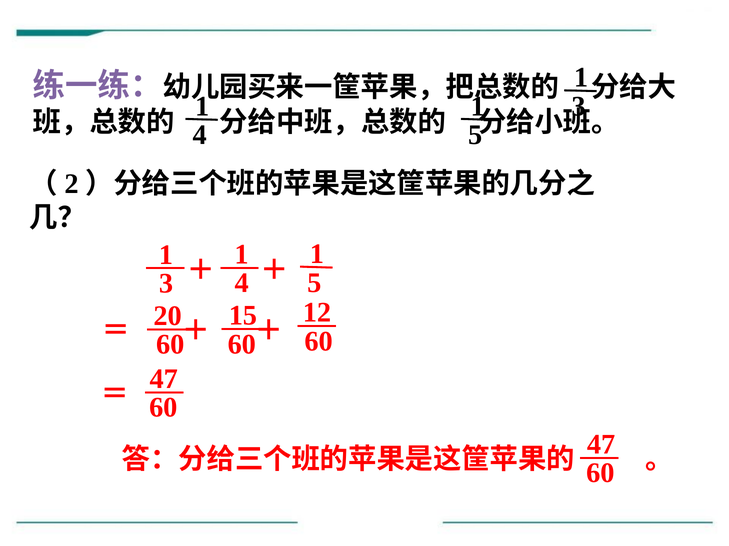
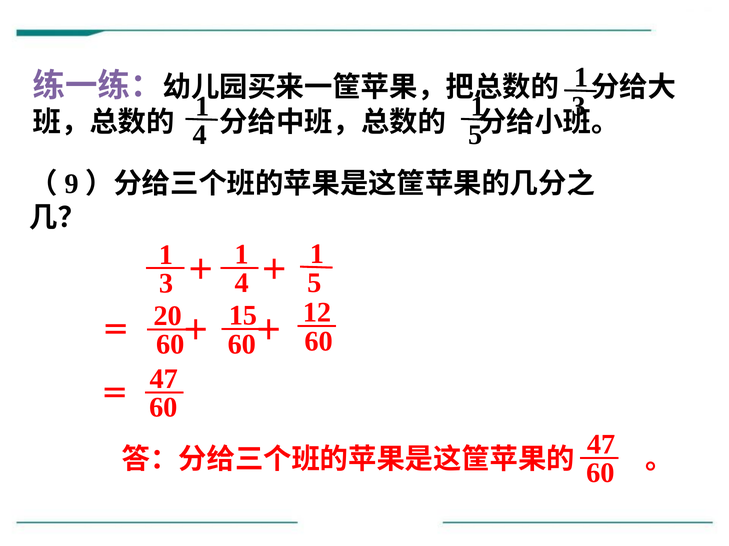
2: 2 -> 9 (71, 184)
